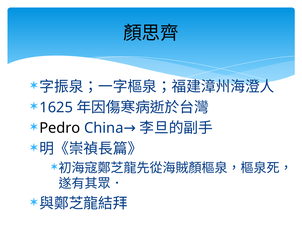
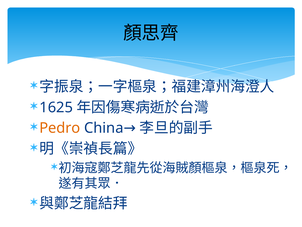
Pedro colour: black -> orange (60, 128)
